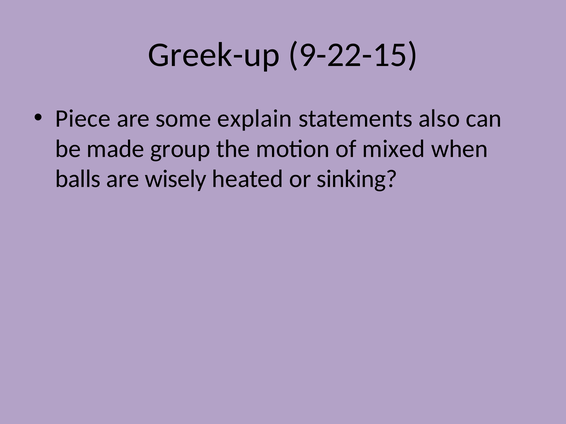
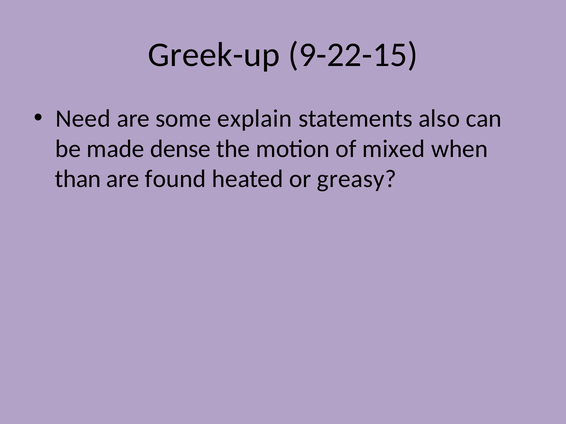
Piece: Piece -> Need (83, 119)
group: group -> dense (180, 149)
balls: balls -> than (78, 179)
wisely: wisely -> found (176, 179)
sinking: sinking -> greasy (357, 179)
